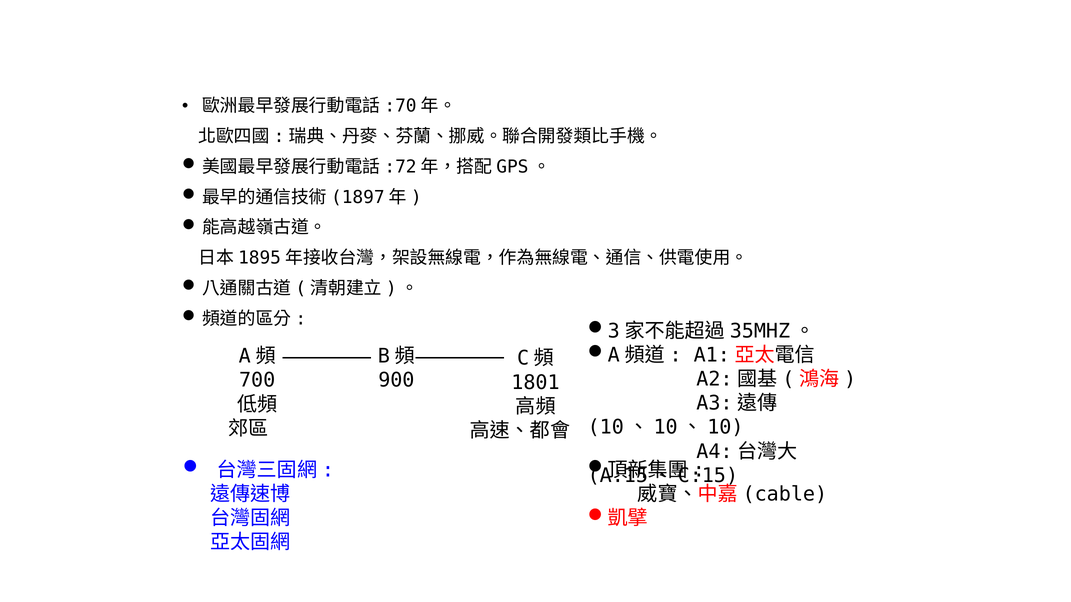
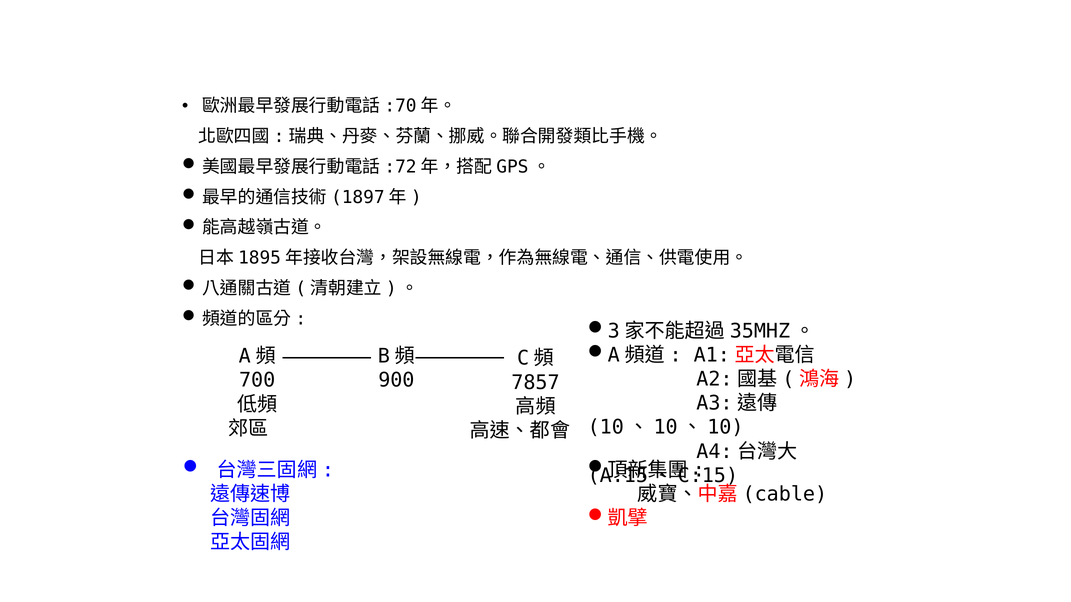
1801: 1801 -> 7857 (535, 383)
